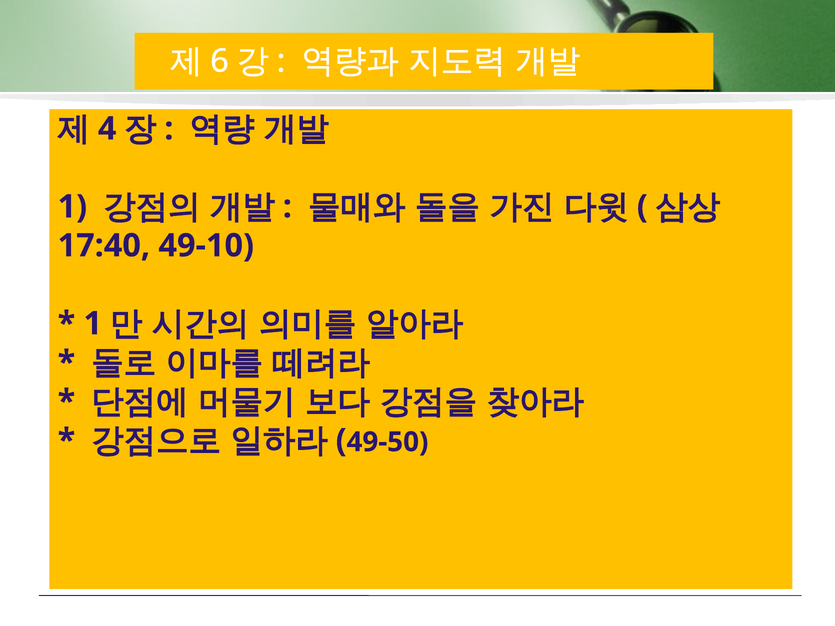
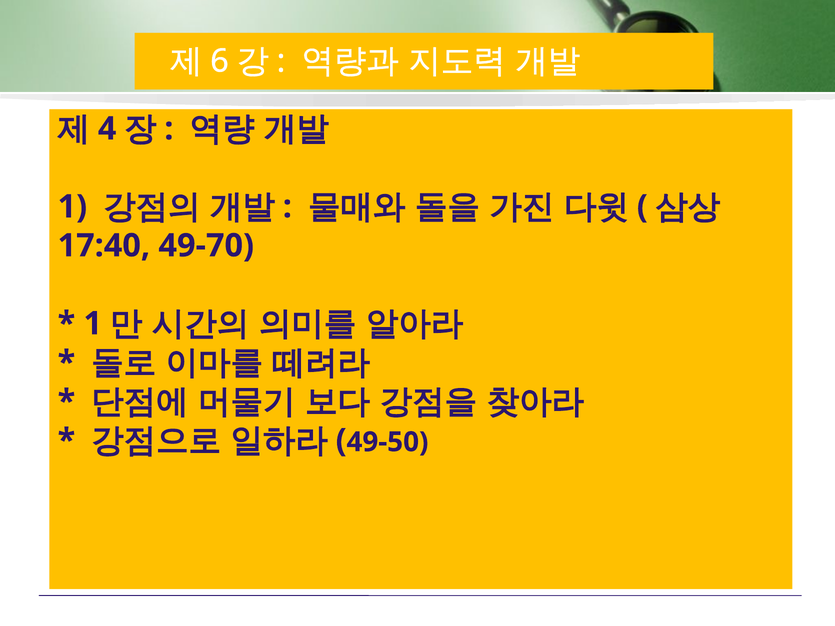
49-10: 49-10 -> 49-70 (206, 246)
